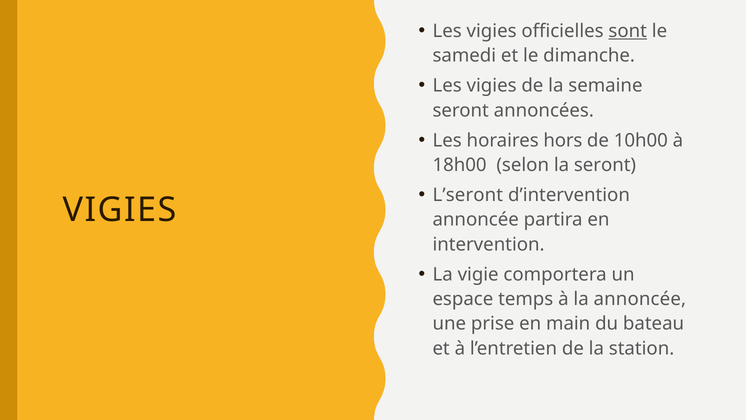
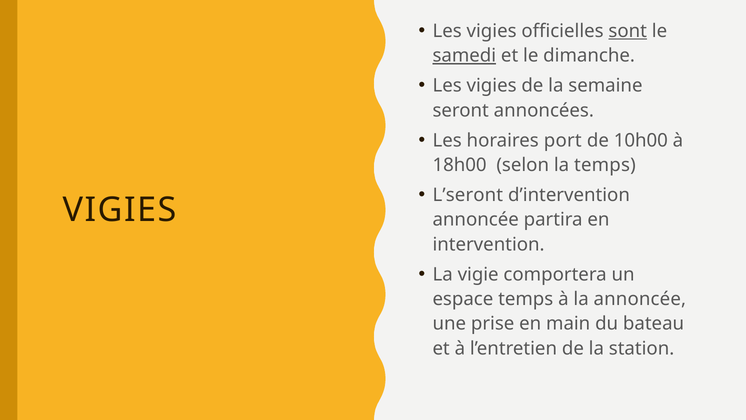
samedi underline: none -> present (464, 56)
hors: hors -> port (563, 140)
la seront: seront -> temps (605, 165)
